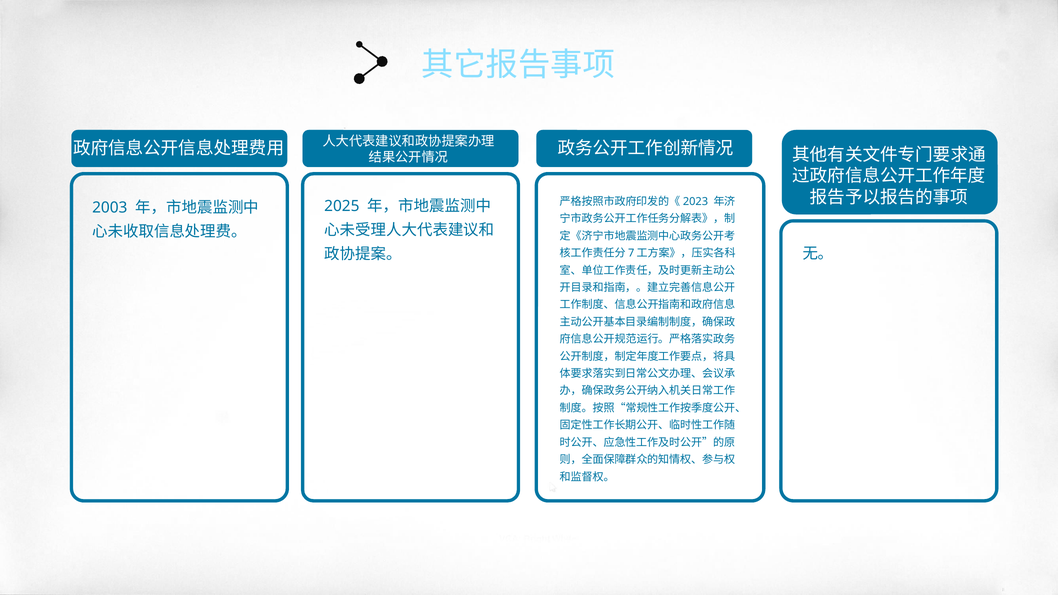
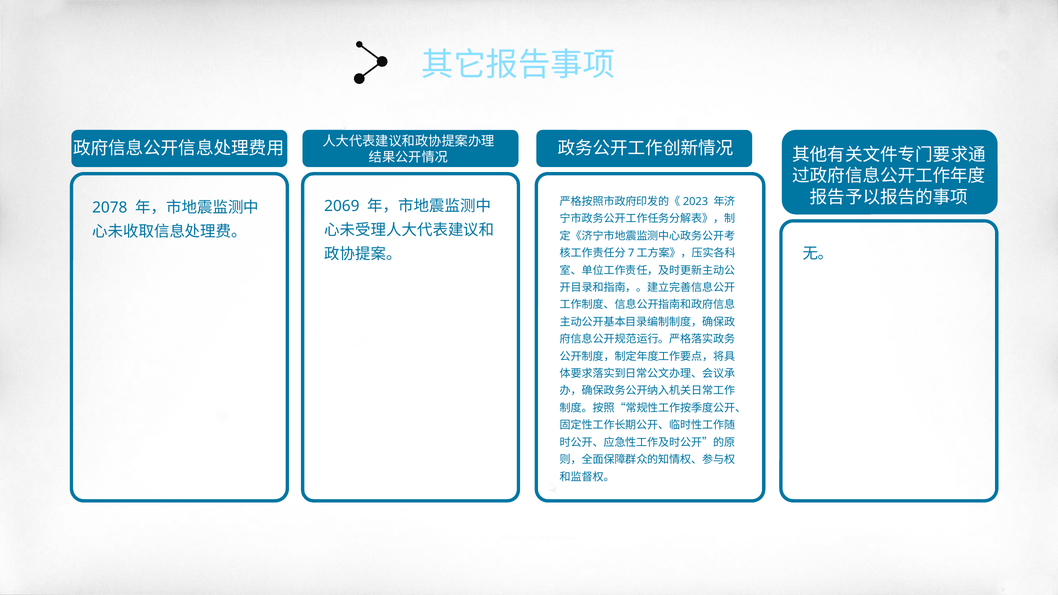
2025: 2025 -> 2069 (342, 206)
2003: 2003 -> 2078 (110, 208)
